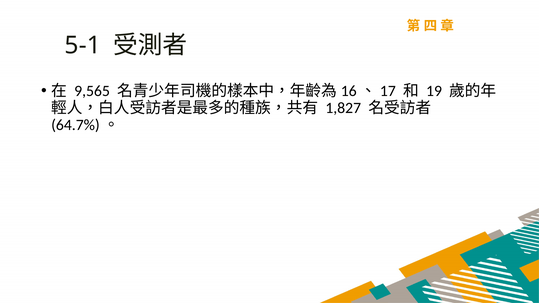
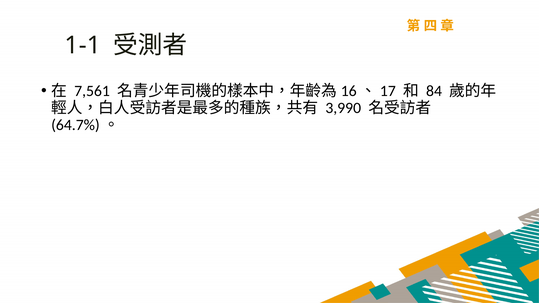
5-1: 5-1 -> 1-1 (83, 45)
9,565: 9,565 -> 7,561 (92, 91)
19: 19 -> 84 (434, 91)
1,827: 1,827 -> 3,990 (343, 108)
